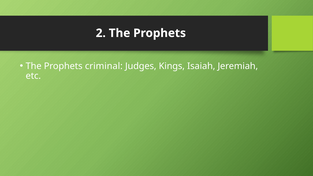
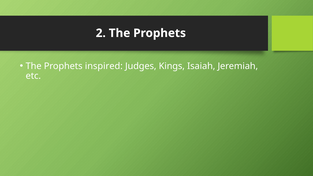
criminal: criminal -> inspired (104, 66)
